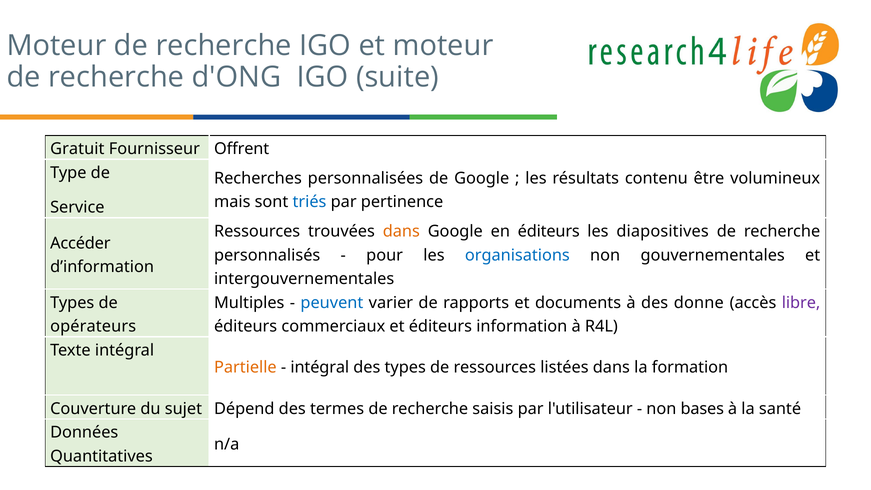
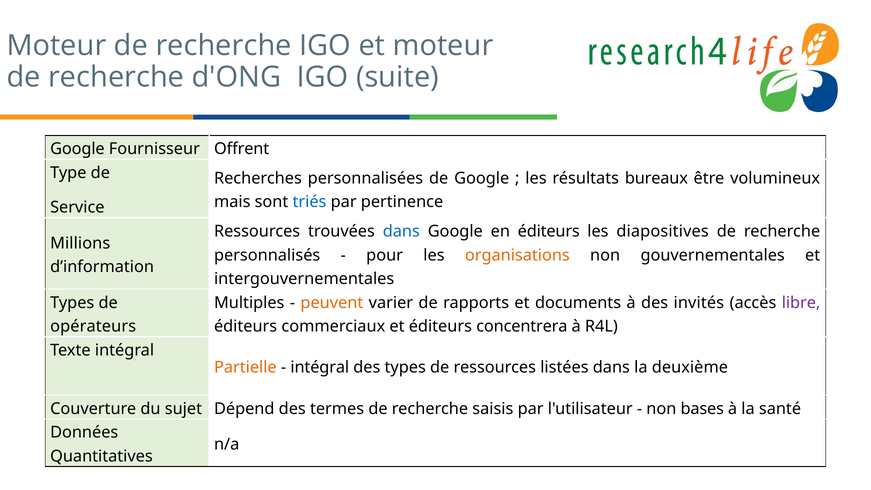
Gratuit: Gratuit -> Google (77, 149)
contenu: contenu -> bureaux (656, 178)
dans colour: orange -> blue (401, 231)
Accéder: Accéder -> Millions (80, 243)
organisations colour: blue -> orange (517, 255)
peuvent colour: blue -> orange (332, 303)
donne: donne -> invités (699, 303)
information: information -> concentrera (522, 326)
formation: formation -> deuxième (690, 368)
